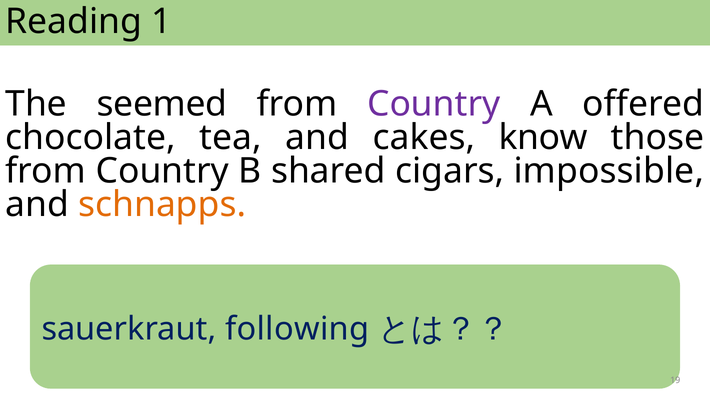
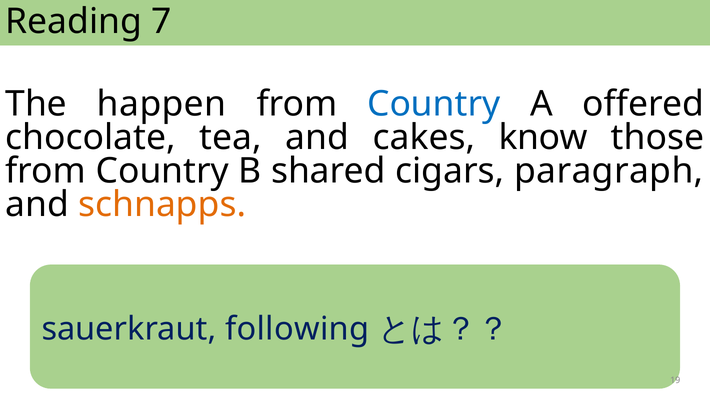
1: 1 -> 7 (161, 22)
seemed: seemed -> happen (162, 104)
Country colour: purple -> blue (434, 104)
impossible: impossible -> paragraph (609, 171)
